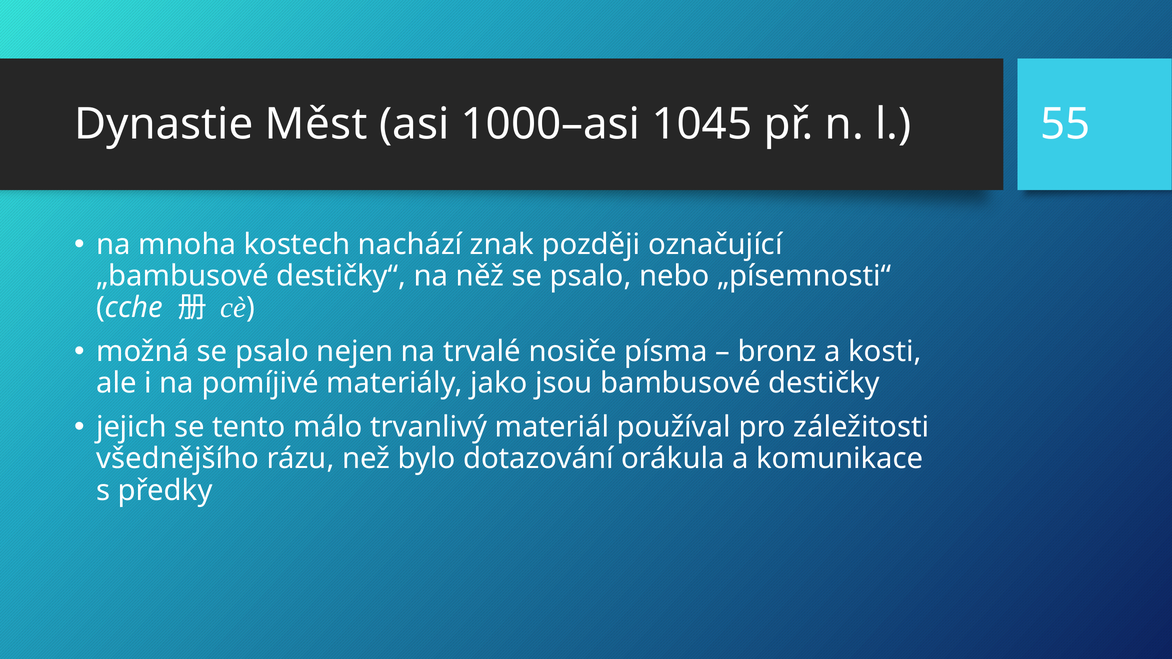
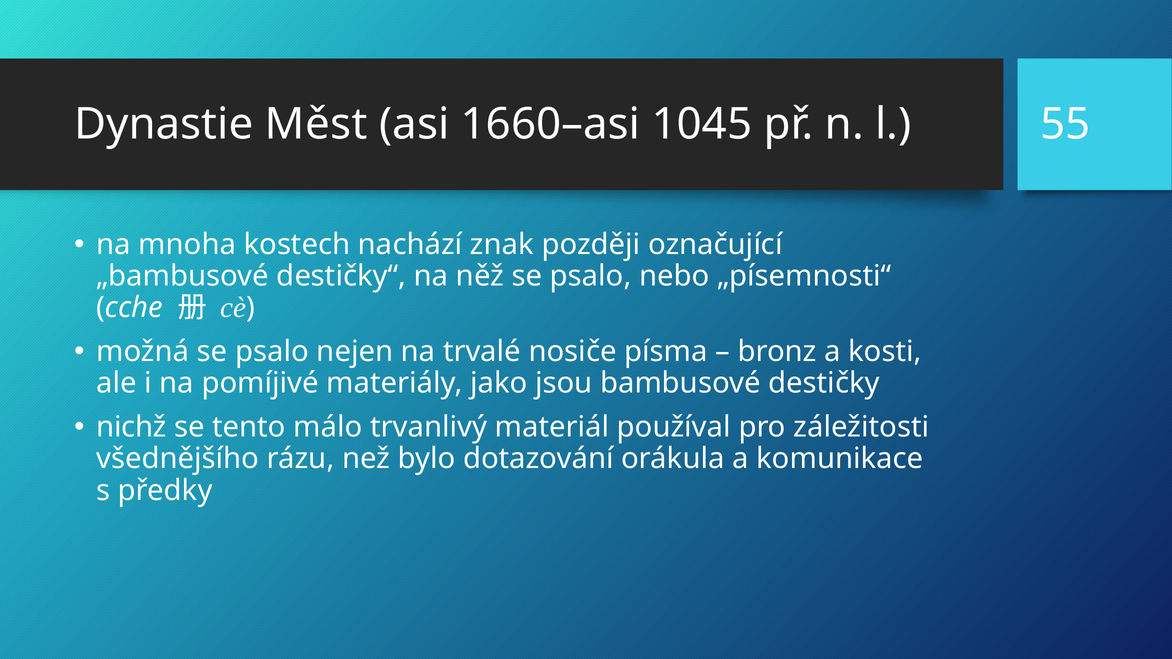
1000–asi: 1000–asi -> 1660–asi (551, 124)
jejich: jejich -> nichž (131, 427)
